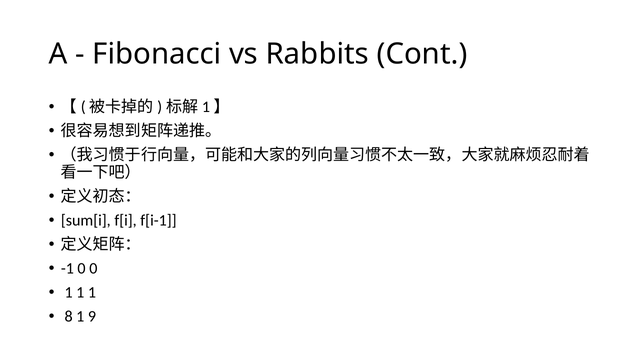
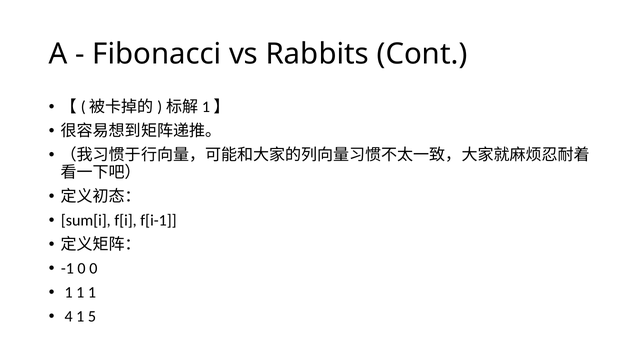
8: 8 -> 4 (69, 316)
9: 9 -> 5 (92, 316)
